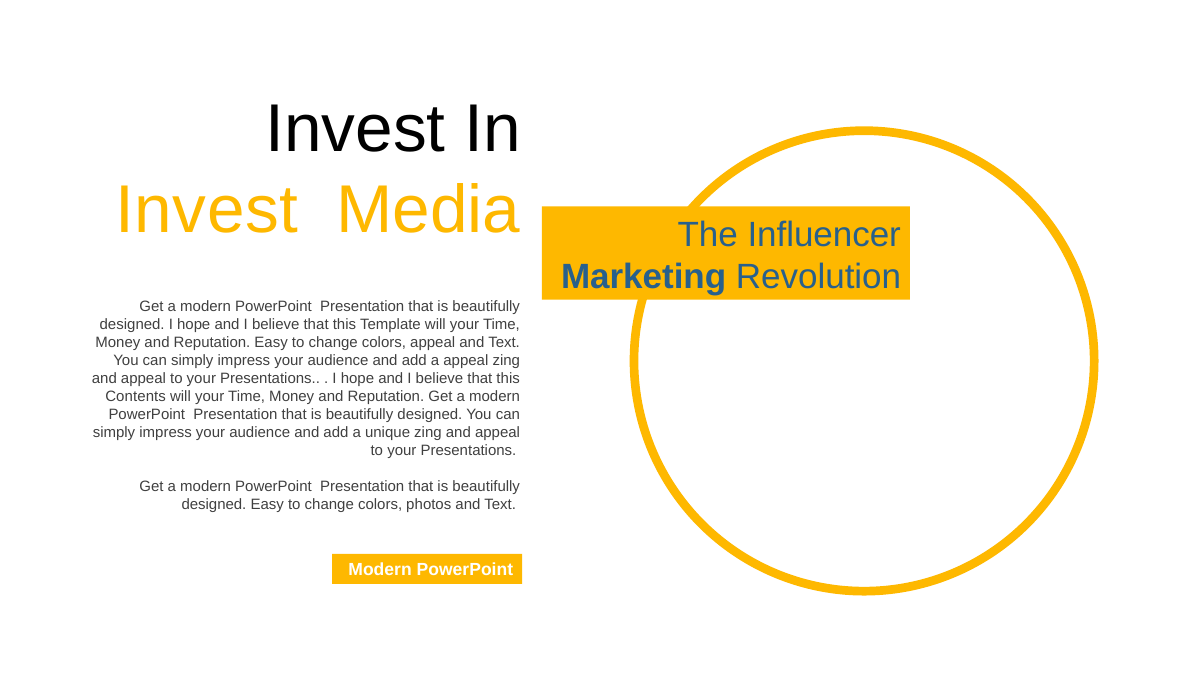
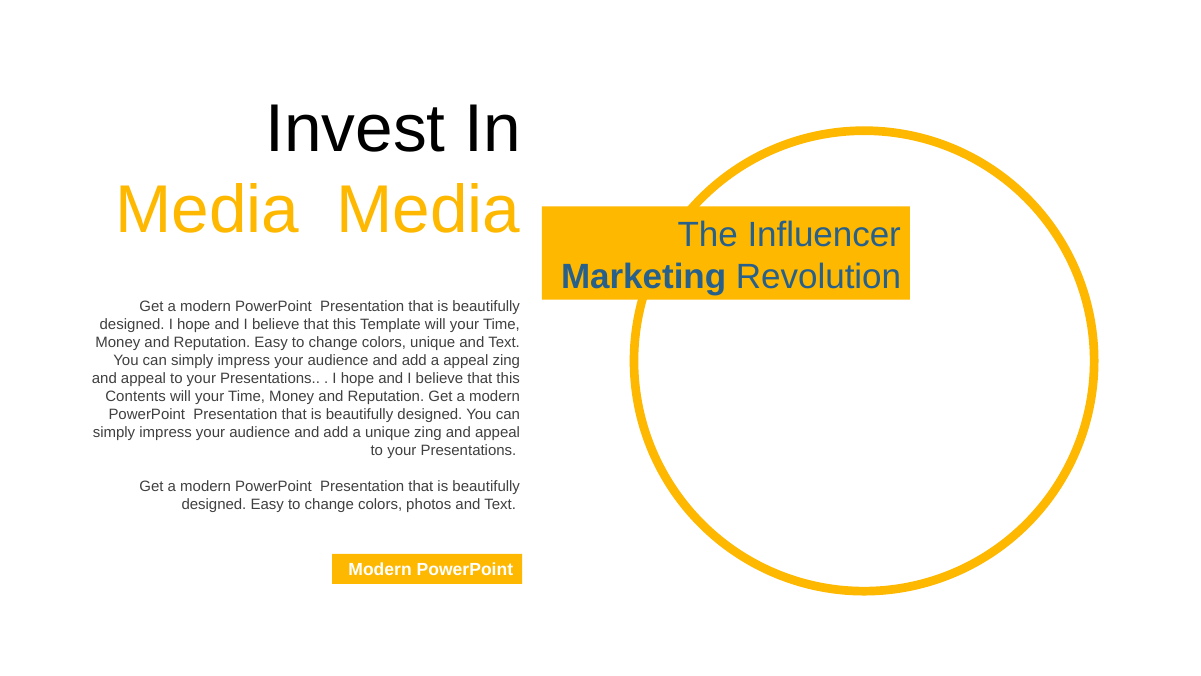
Invest: Invest -> Media (207, 210)
colors appeal: appeal -> unique (433, 342)
